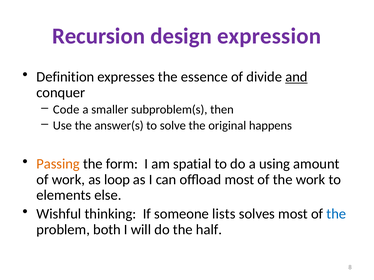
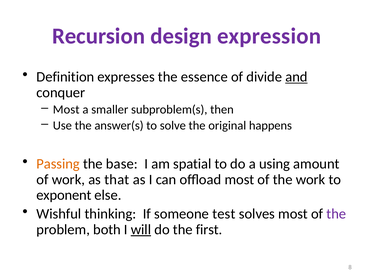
Code: Code -> Most (66, 110)
form: form -> base (122, 164)
loop: loop -> that (117, 180)
elements: elements -> exponent (64, 196)
lists: lists -> test (224, 214)
the colour: blue -> purple (336, 214)
will underline: none -> present (141, 230)
half: half -> first (209, 230)
